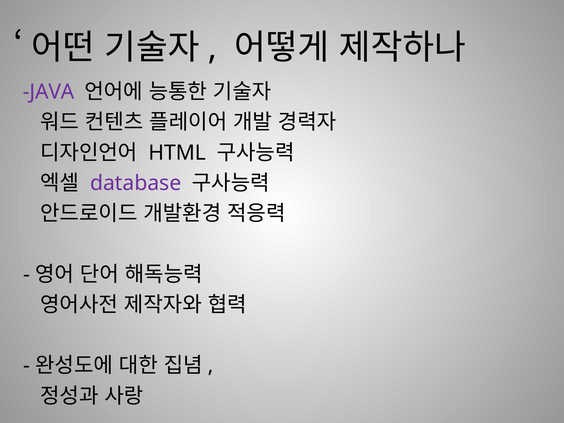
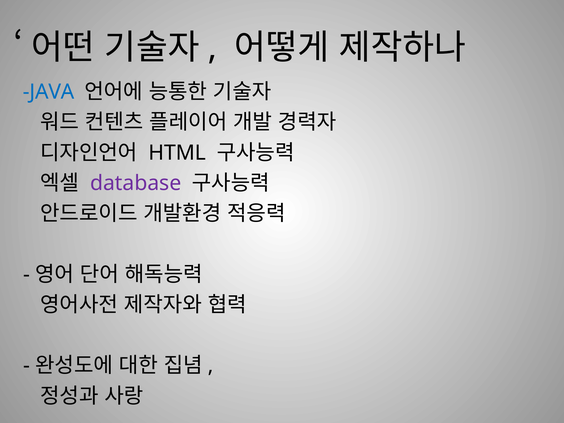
JAVA colour: purple -> blue (49, 92)
